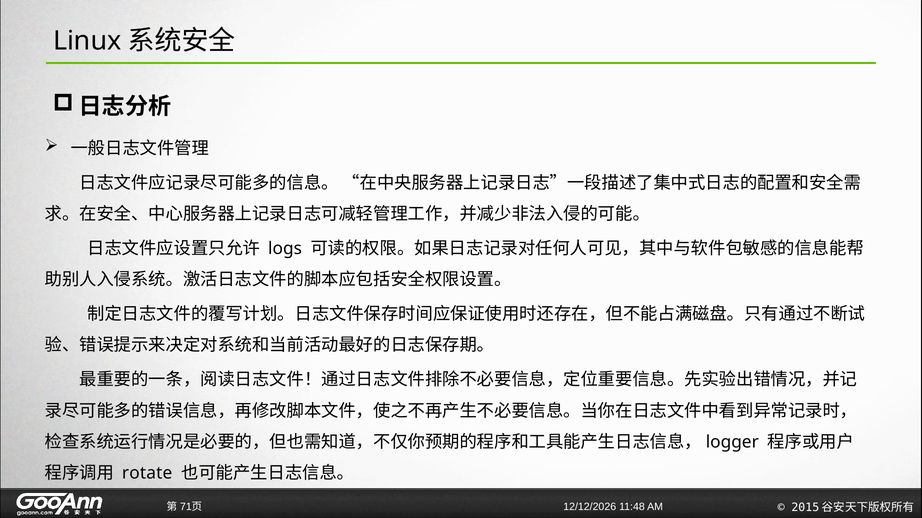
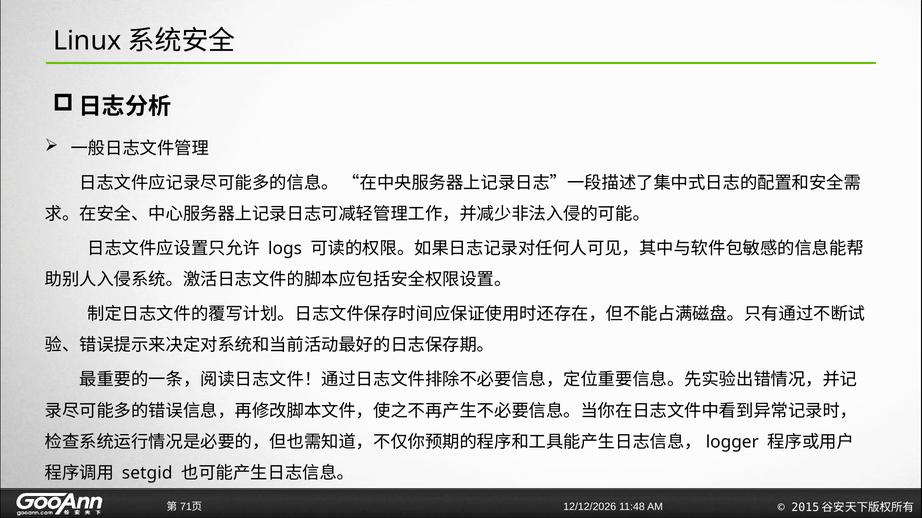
rotate: rotate -> setgid (147, 474)
